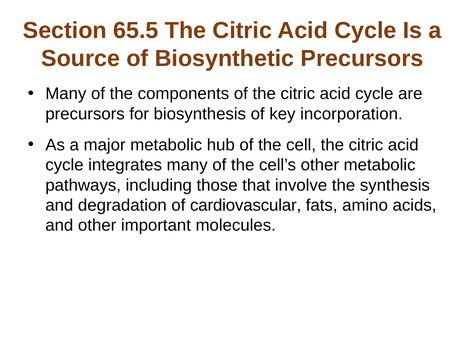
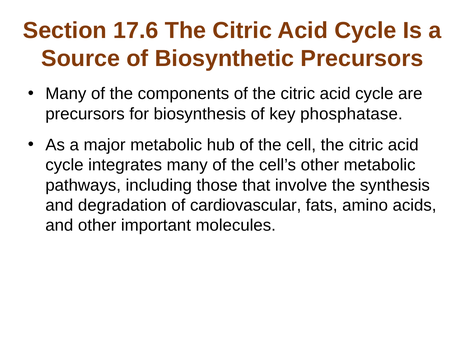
65.5: 65.5 -> 17.6 (136, 31)
incorporation: incorporation -> phosphatase (351, 114)
